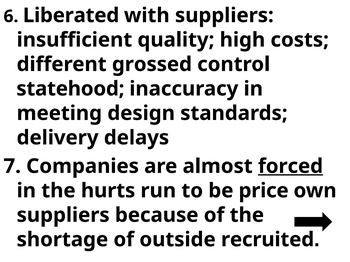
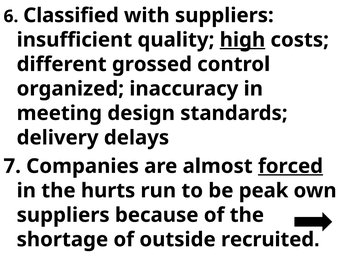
Liberated: Liberated -> Classified (71, 15)
high underline: none -> present (242, 40)
statehood: statehood -> organized (70, 89)
price: price -> peak (264, 191)
